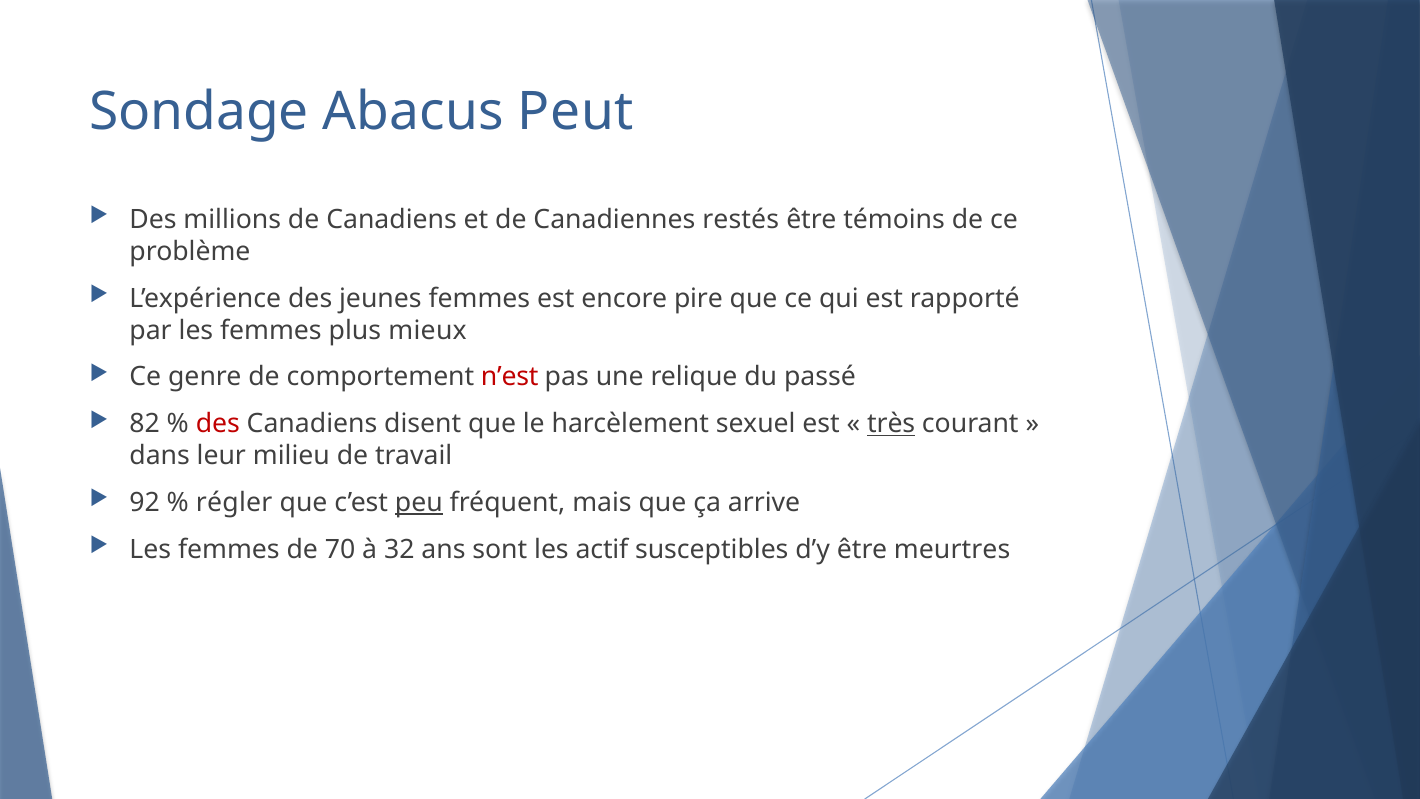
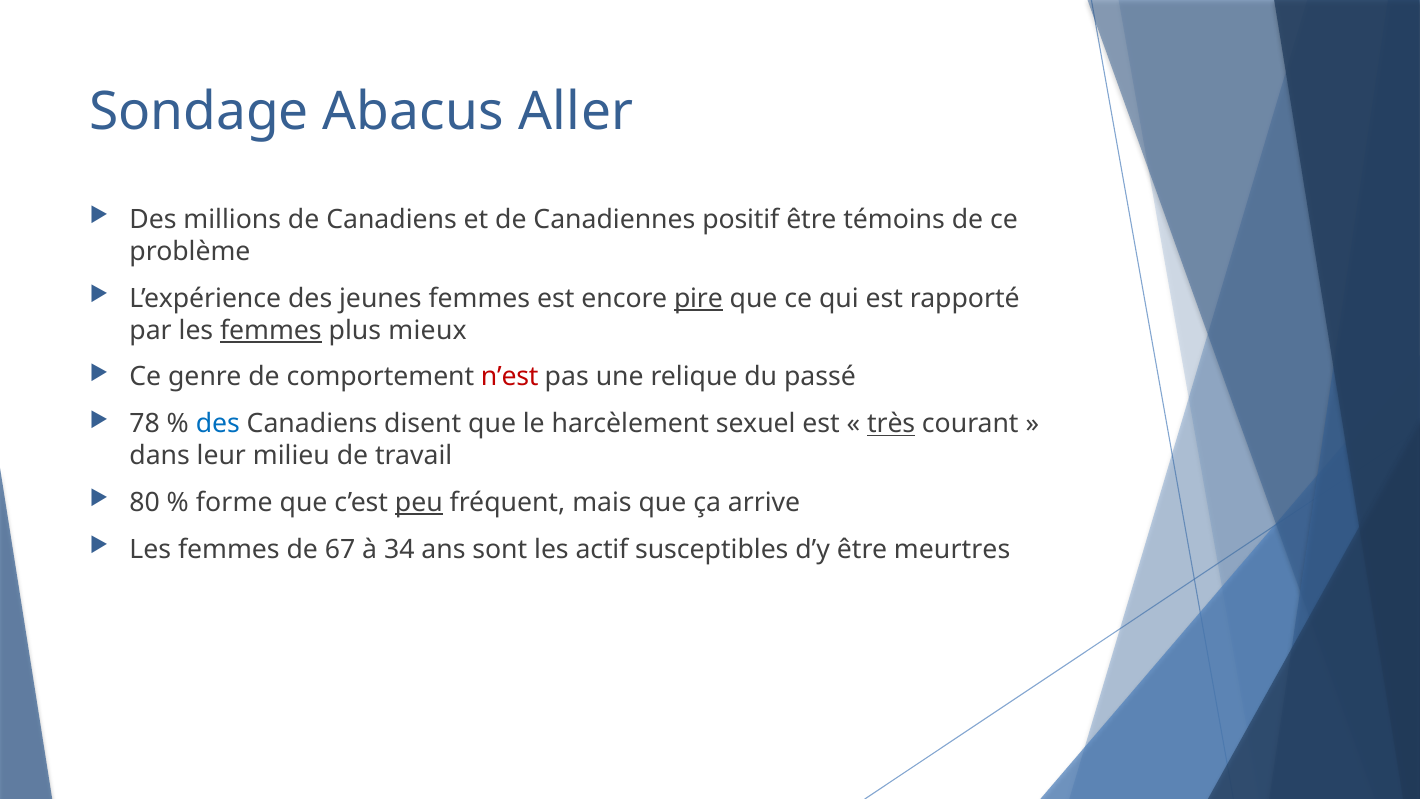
Peut: Peut -> Aller (576, 112)
restés: restés -> positif (741, 220)
pire underline: none -> present (698, 298)
femmes underline: none -> present (271, 330)
82: 82 -> 78 (145, 424)
des colour: red -> blue (218, 424)
92: 92 -> 80 (145, 502)
régler: régler -> forme (234, 502)
70: 70 -> 67 (340, 549)
32: 32 -> 34 (399, 549)
